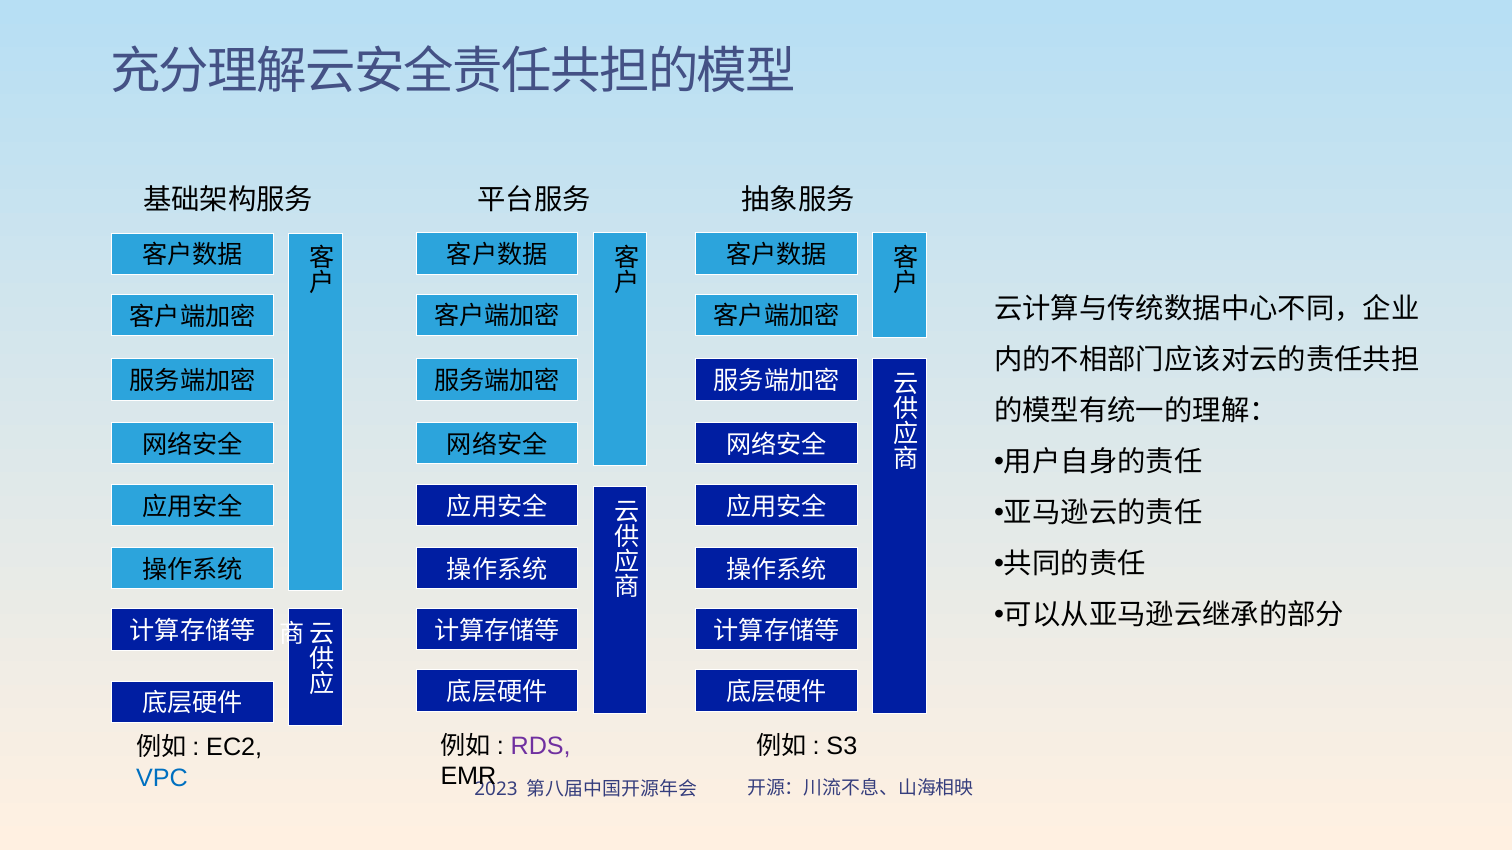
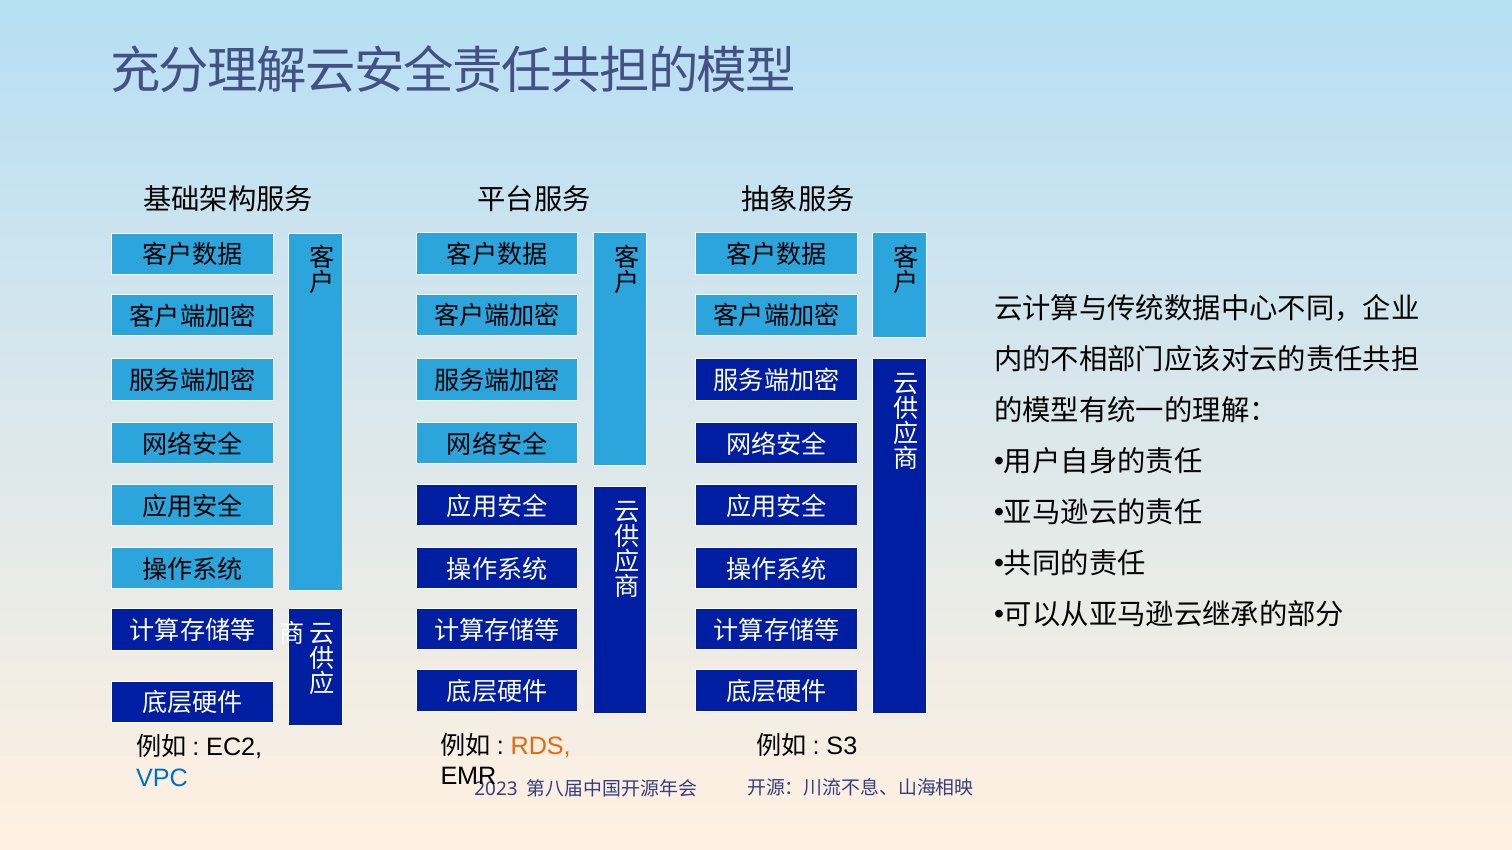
RDS colour: purple -> orange (541, 747)
